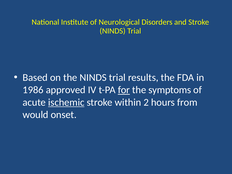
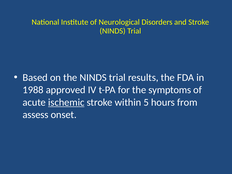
1986: 1986 -> 1988 (33, 90)
for underline: present -> none (124, 90)
2: 2 -> 5 (146, 102)
would: would -> assess (36, 115)
